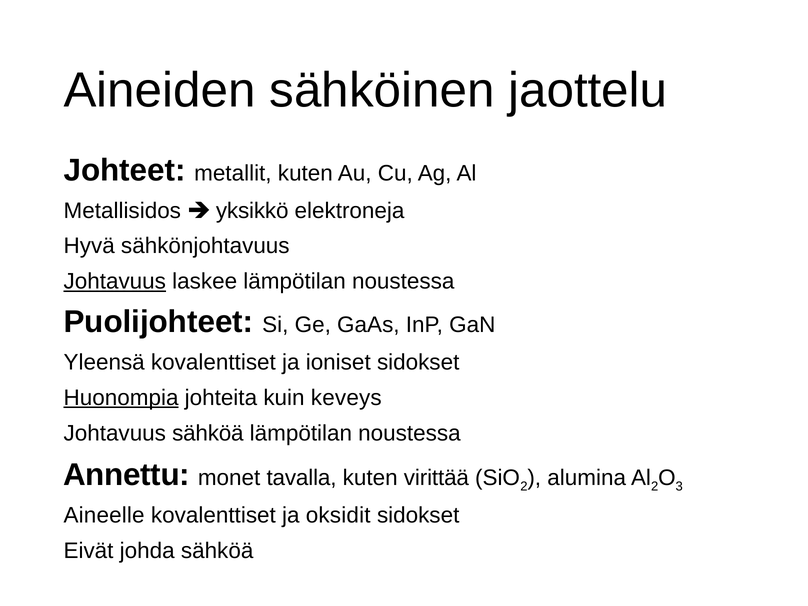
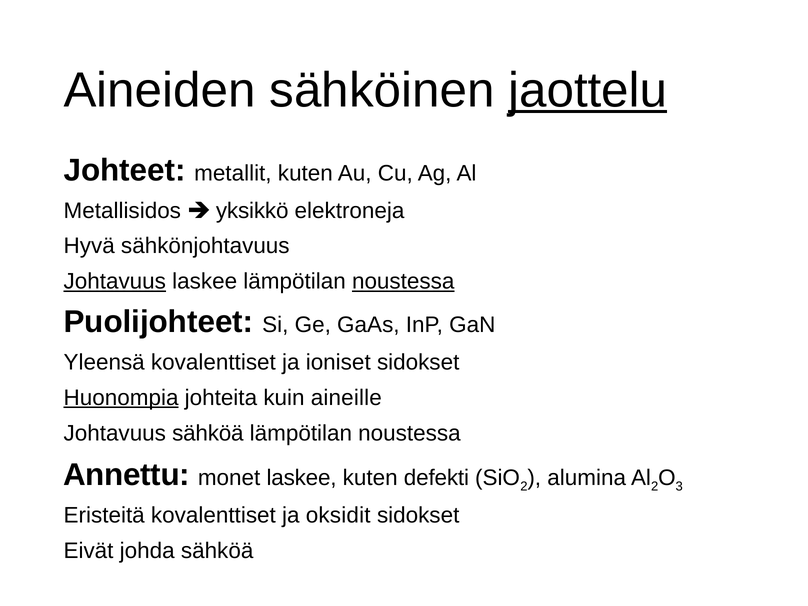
jaottelu underline: none -> present (588, 90)
noustessa underline: none -> present (403, 282)
keveys: keveys -> aineille (346, 398)
monet tavalla: tavalla -> laskee (302, 478)
virittää: virittää -> defekti (436, 478)
Aineelle: Aineelle -> Eristeitä (104, 515)
